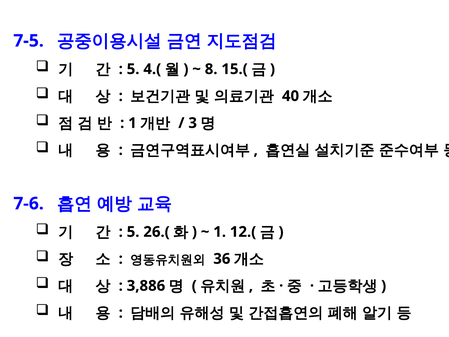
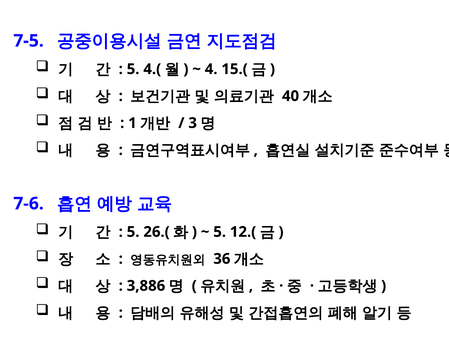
8: 8 -> 4 (211, 69)
1: 1 -> 5 (220, 232)
